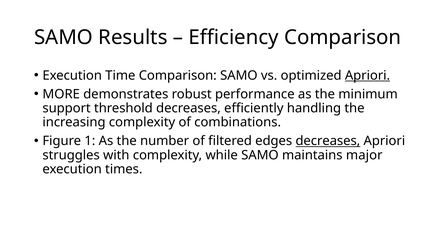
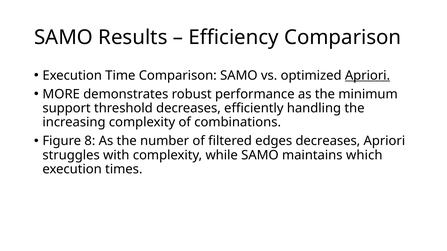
1: 1 -> 8 (90, 141)
decreases underline: present -> none (328, 141)
major: major -> which (364, 155)
